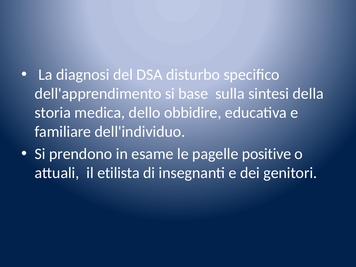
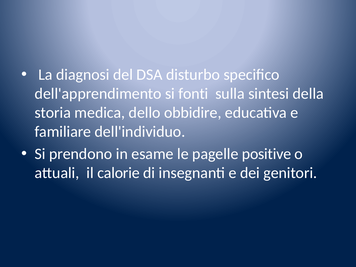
base: base -> fonti (193, 94)
etilista: etilista -> calorie (118, 173)
